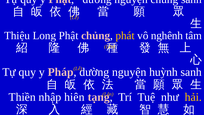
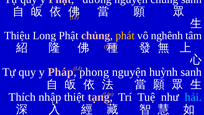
dường: dường -> phong (94, 72)
Thiền: Thiền -> Thích (22, 97)
hiên: hiên -> thiệt (74, 97)
hải colour: yellow -> light blue (193, 97)
